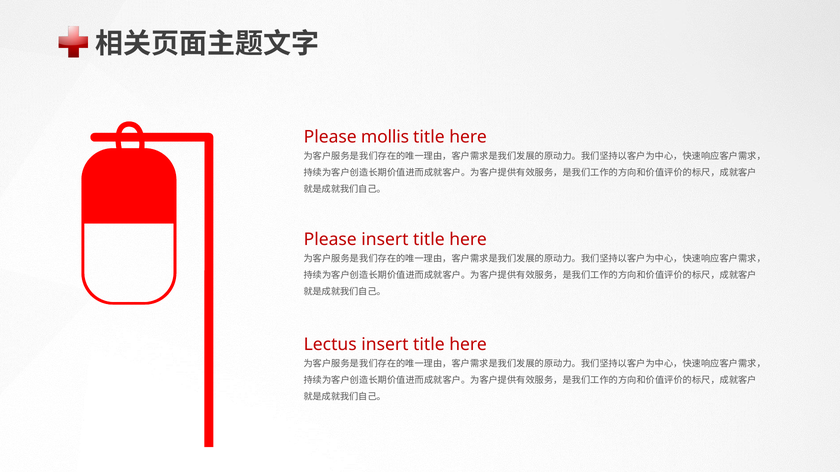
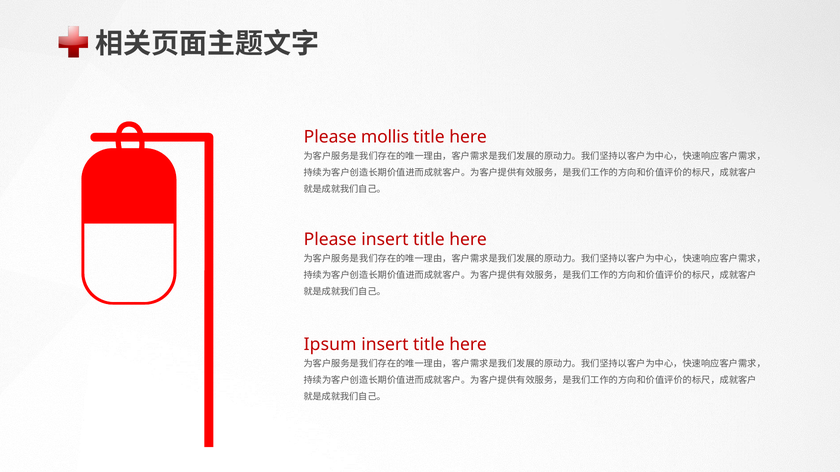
Lectus: Lectus -> Ipsum (330, 345)
